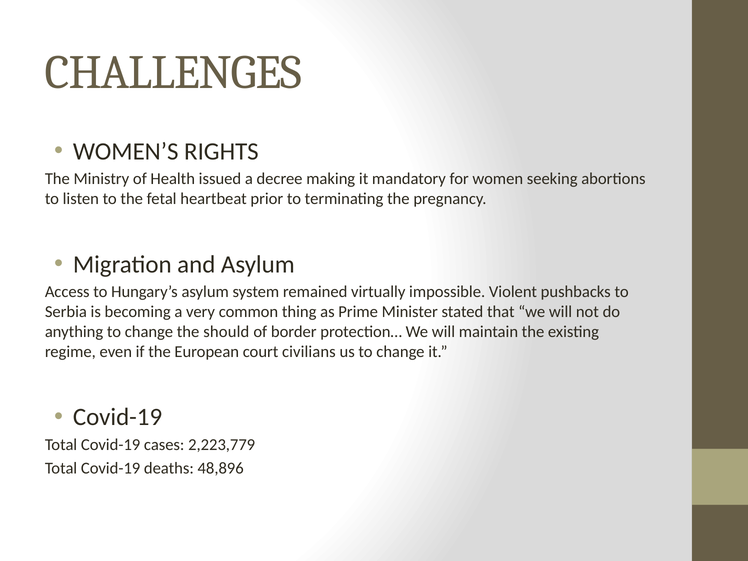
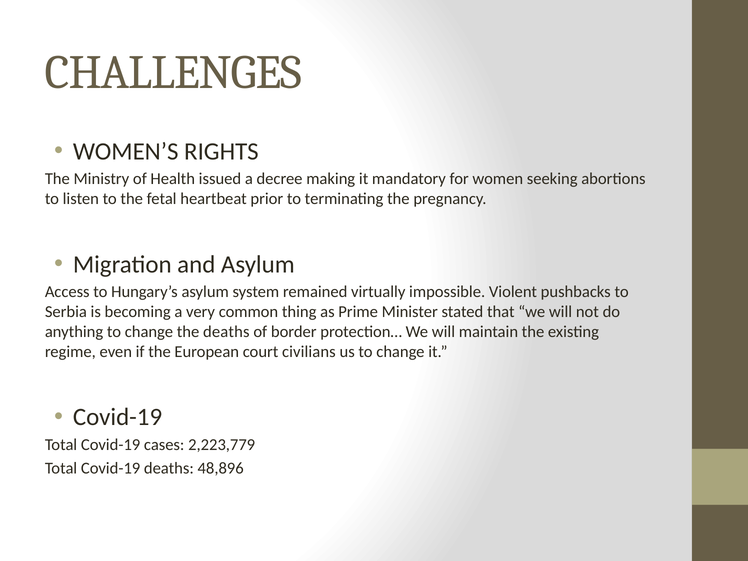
the should: should -> deaths (226, 332)
